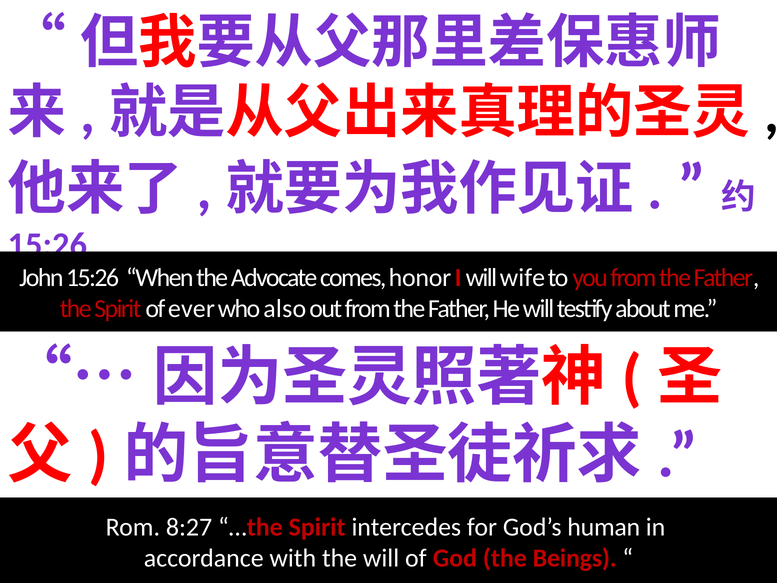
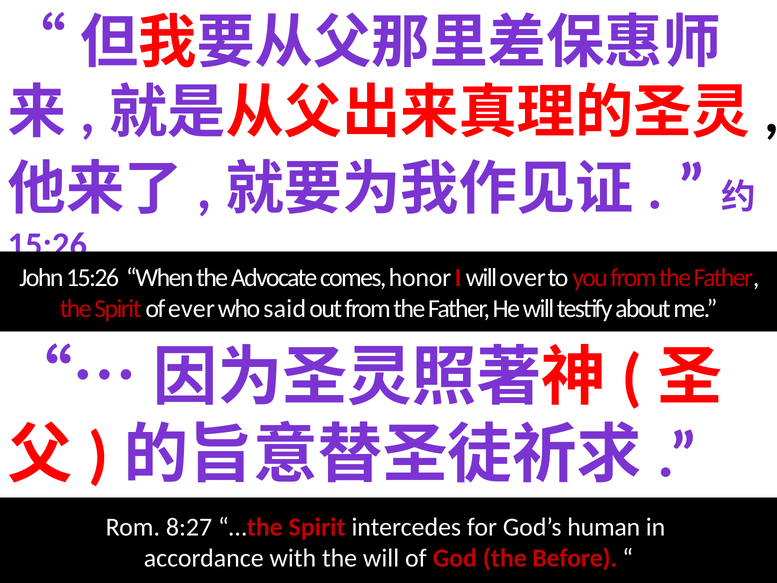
wife: wife -> over (523, 278)
also: also -> said (285, 309)
Beings: Beings -> Before (575, 558)
